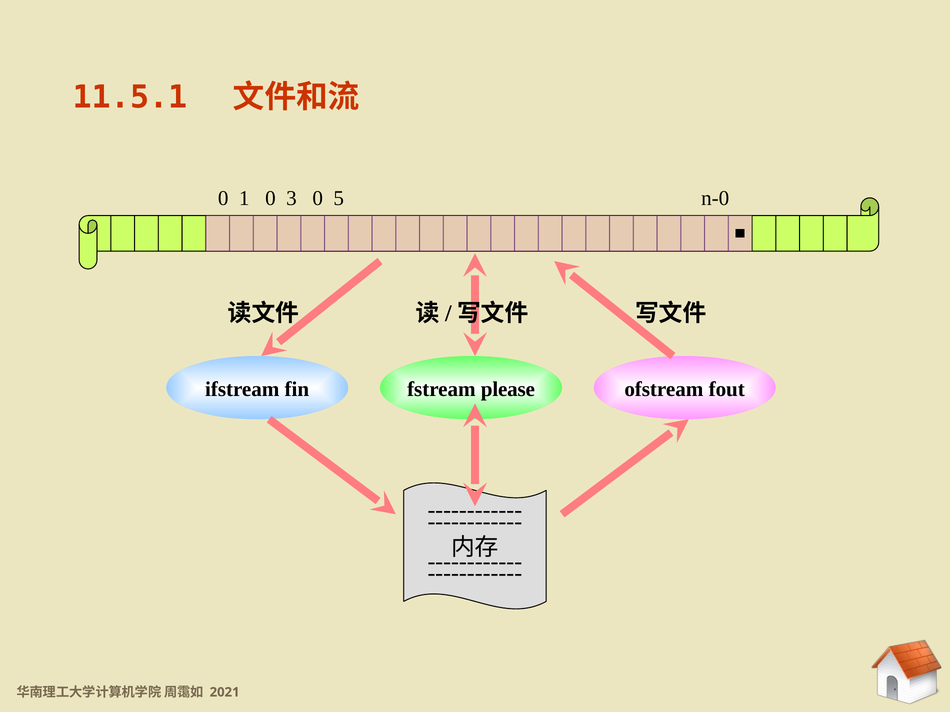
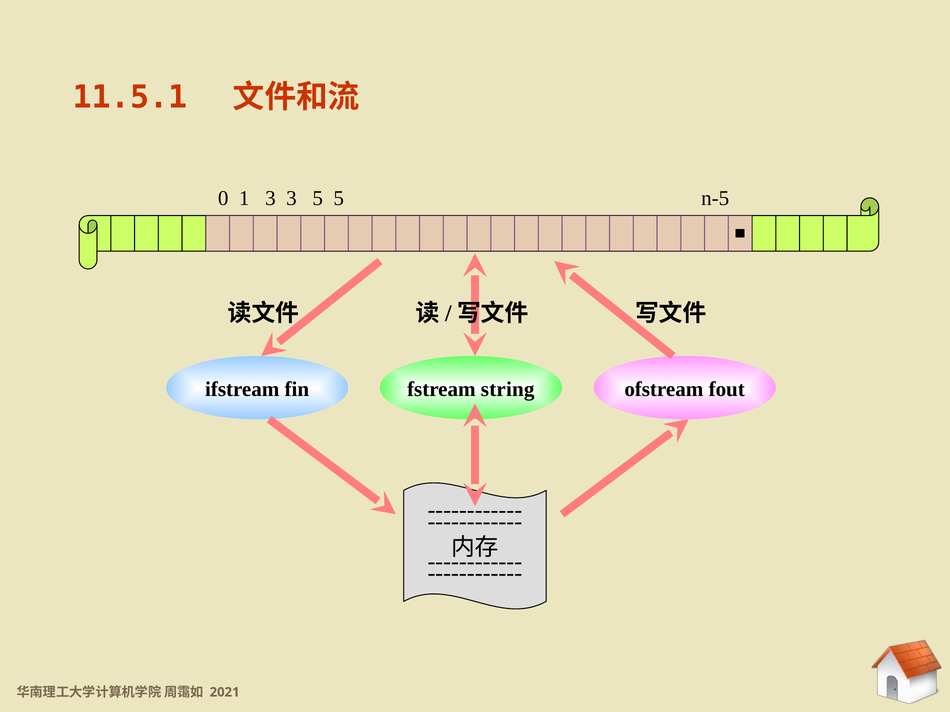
1 0: 0 -> 3 (271, 199)
3 0: 0 -> 5 (318, 199)
n-0: n-0 -> n-5 (715, 199)
please: please -> string (508, 389)
